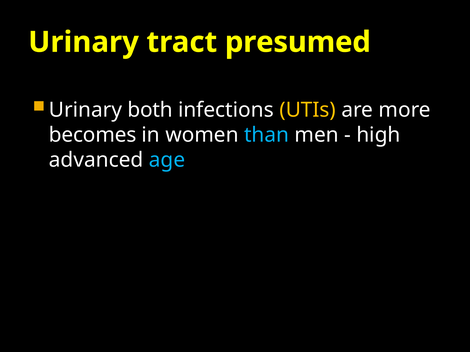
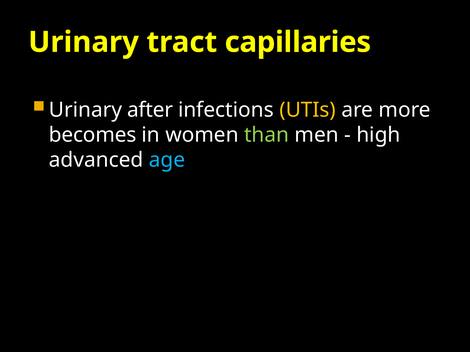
presumed: presumed -> capillaries (298, 42)
both: both -> after (150, 110)
than colour: light blue -> light green (267, 135)
